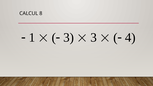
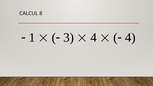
3: 3 -> 4 (94, 37)
